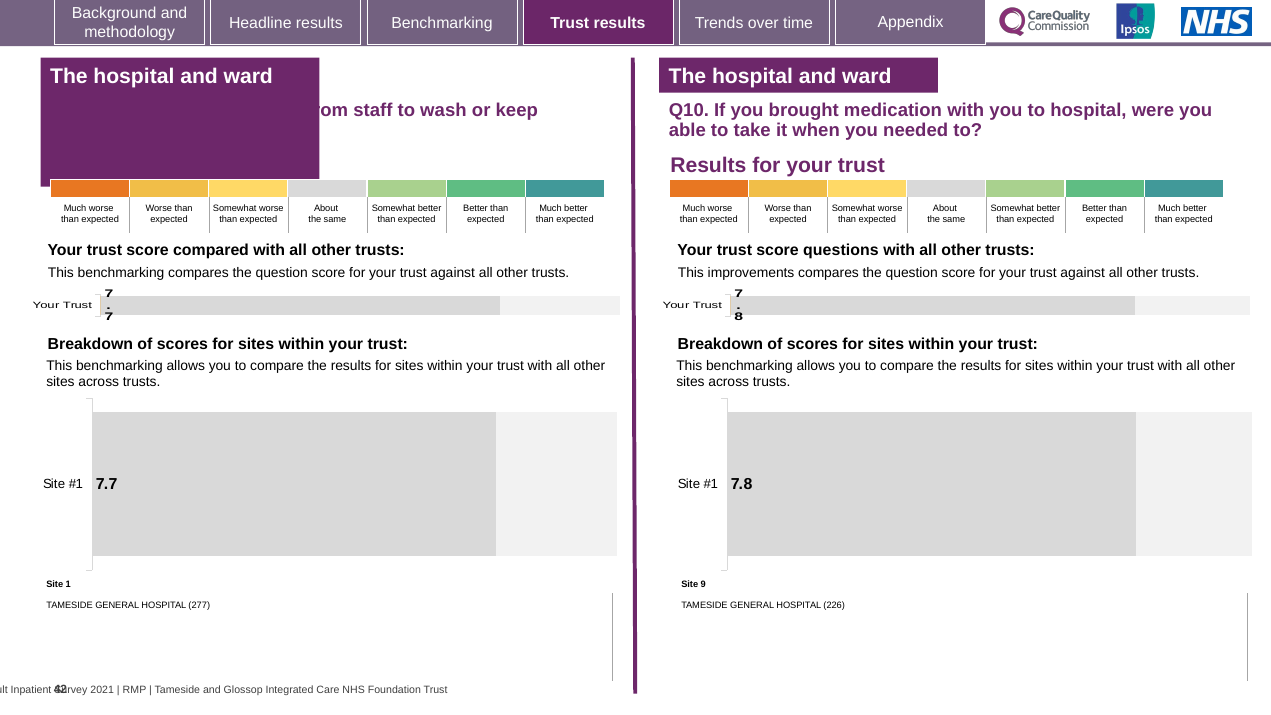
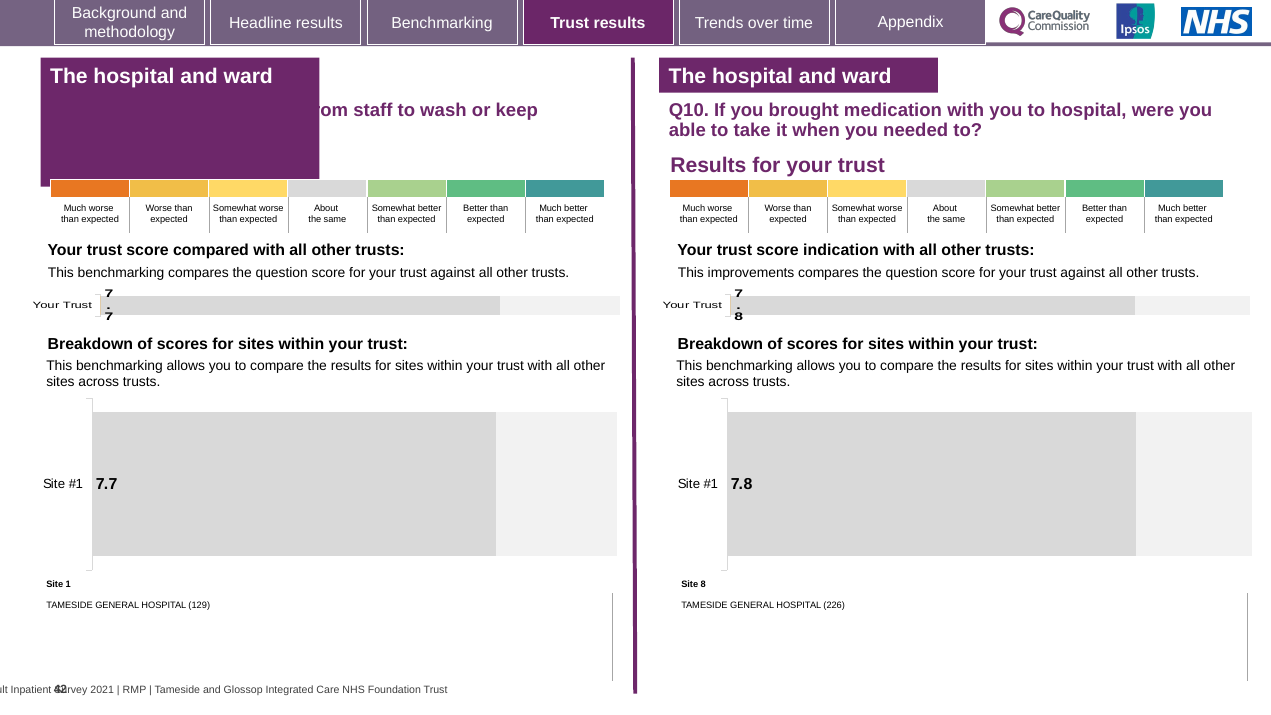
questions: questions -> indication (841, 251)
Site 9: 9 -> 8 (703, 585)
277: 277 -> 129 (199, 605)
